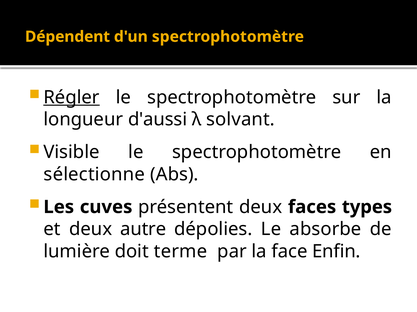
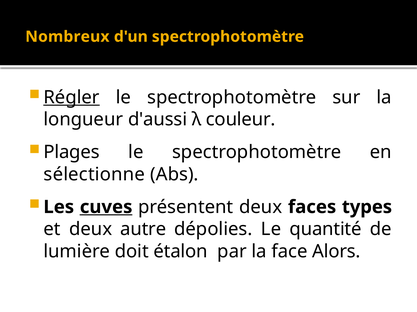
Dépendent: Dépendent -> Nombreux (67, 37)
solvant: solvant -> couleur (241, 120)
Visible: Visible -> Plages (72, 153)
cuves underline: none -> present (106, 207)
absorbe: absorbe -> quantité (326, 230)
terme: terme -> étalon (181, 252)
Enfin: Enfin -> Alors (336, 252)
